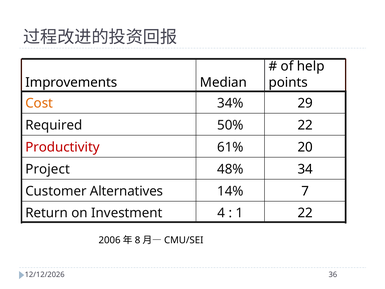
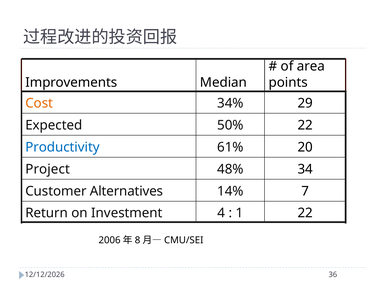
help: help -> area (311, 66)
Required: Required -> Expected (54, 125)
Productivity colour: red -> blue (62, 147)
